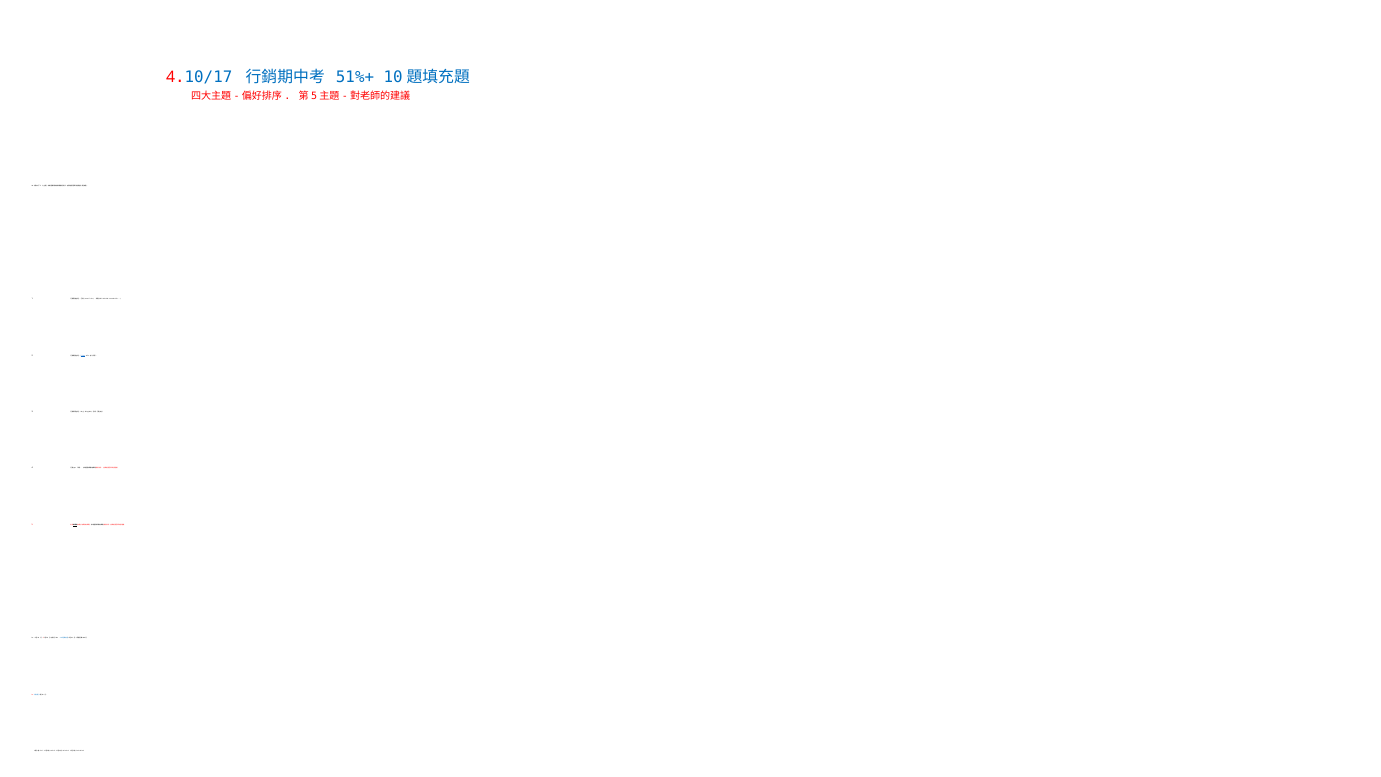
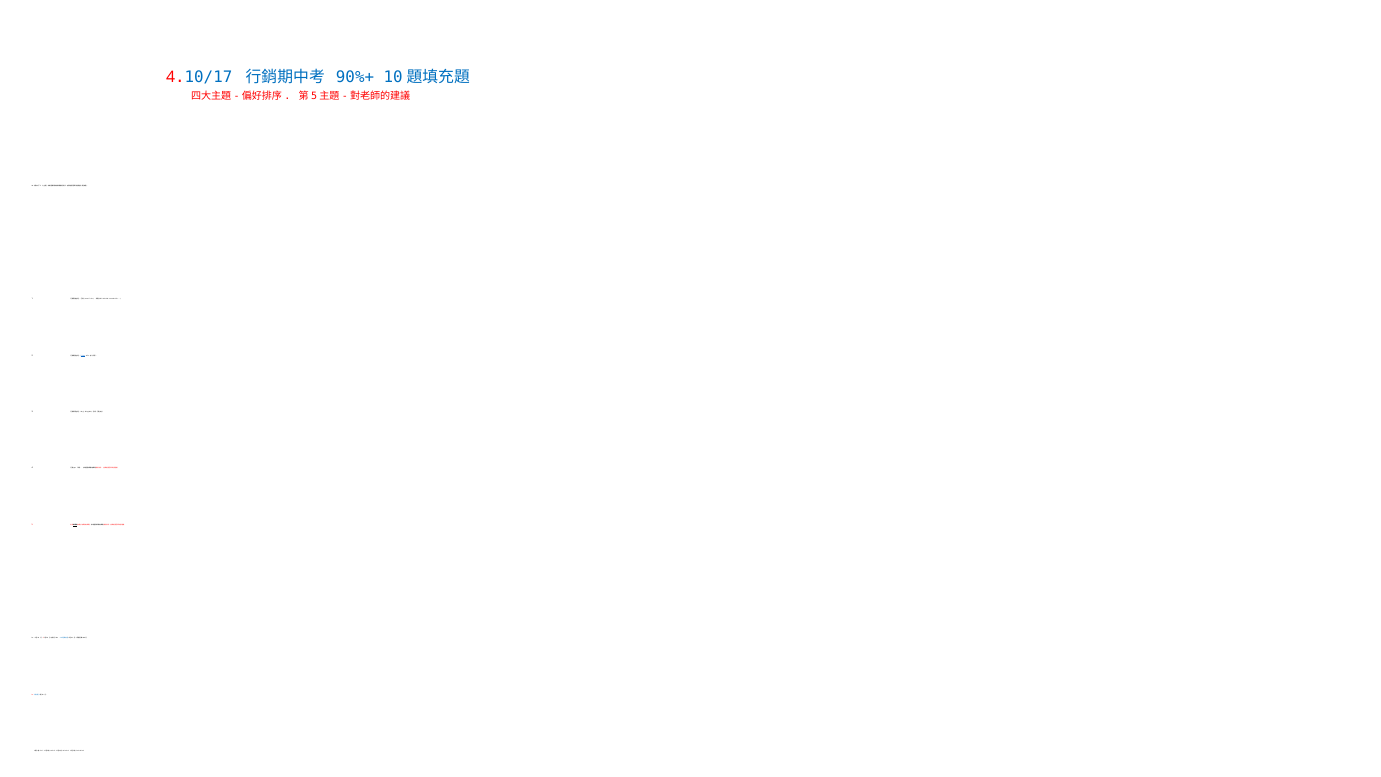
51%+: 51%+ -> 90%+ (355, 78)
